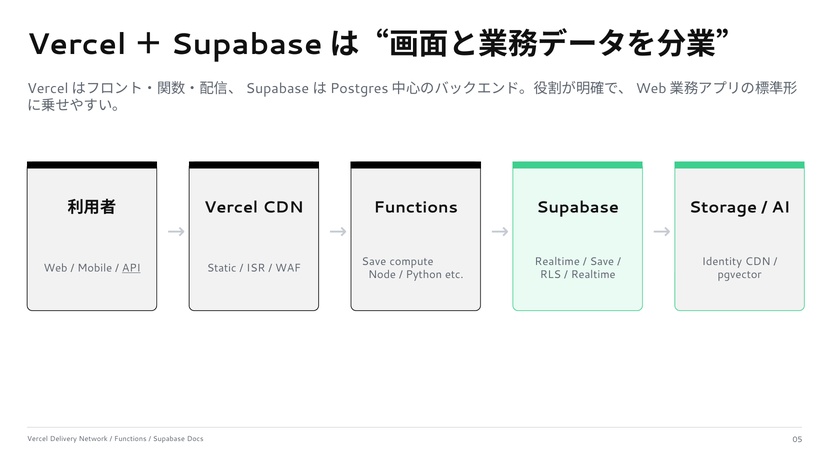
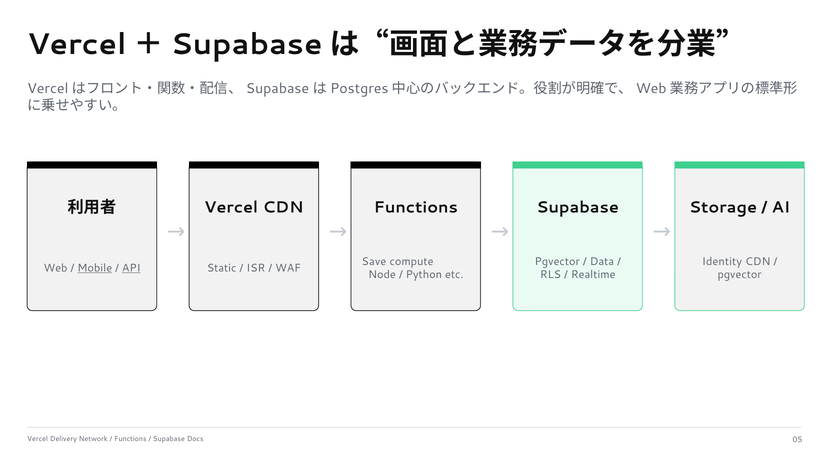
Realtime: Realtime -> Pgvector (557, 262)
Save: Save -> Data (602, 262)
Mobile underline: none -> present (95, 268)
